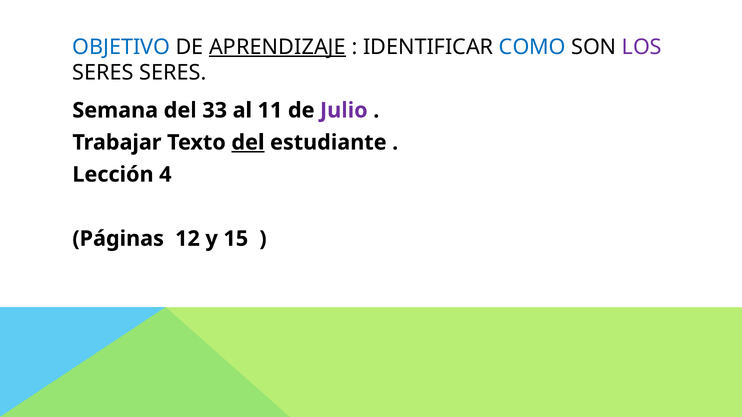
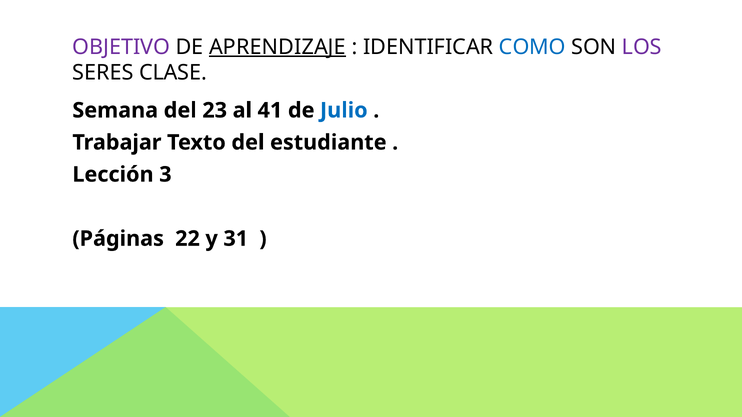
OBJETIVO colour: blue -> purple (121, 47)
SERES SERES: SERES -> CLASE (173, 73)
33: 33 -> 23 (215, 110)
11: 11 -> 41 (270, 110)
Julio colour: purple -> blue (344, 110)
del underline: present -> none (248, 143)
4: 4 -> 3 (165, 175)
12: 12 -> 22 (188, 239)
15: 15 -> 31 (236, 239)
